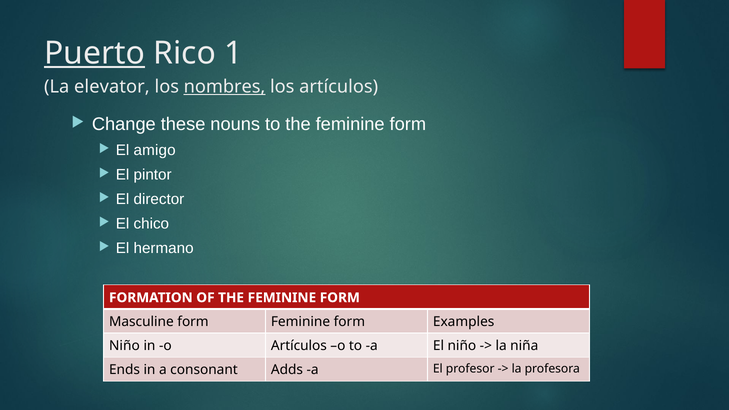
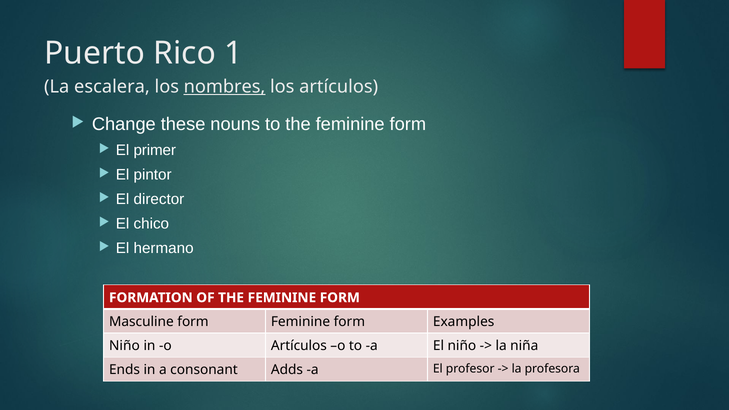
Puerto underline: present -> none (95, 53)
elevator: elevator -> escalera (112, 87)
amigo: amigo -> primer (155, 150)
